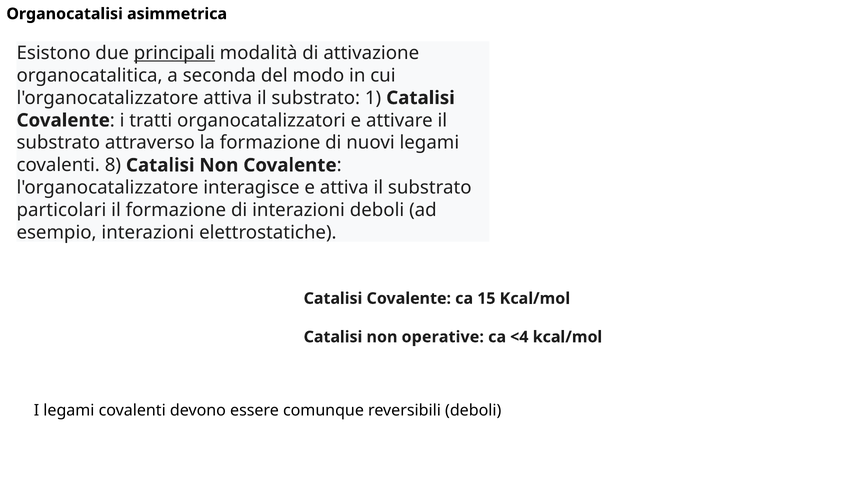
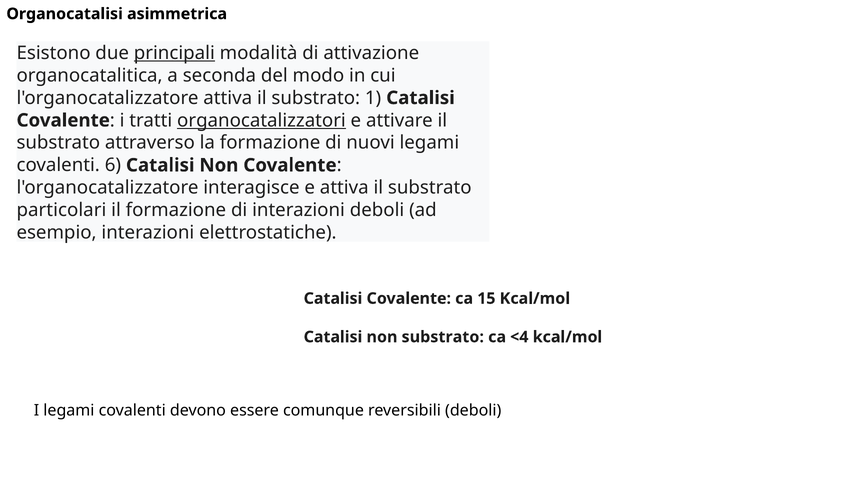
organocatalizzatori underline: none -> present (261, 120)
8: 8 -> 6 (113, 165)
non operative: operative -> substrato (443, 337)
